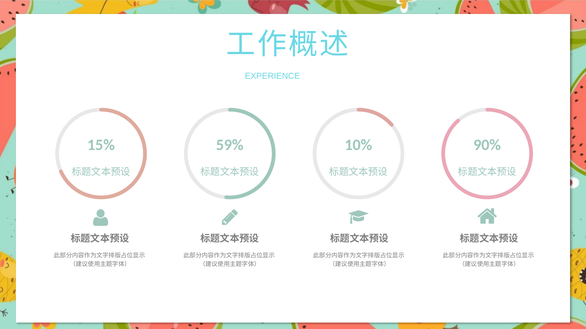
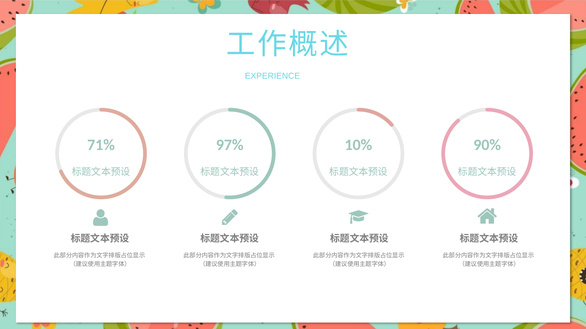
15%: 15% -> 71% (101, 145)
59%: 59% -> 97% (230, 145)
